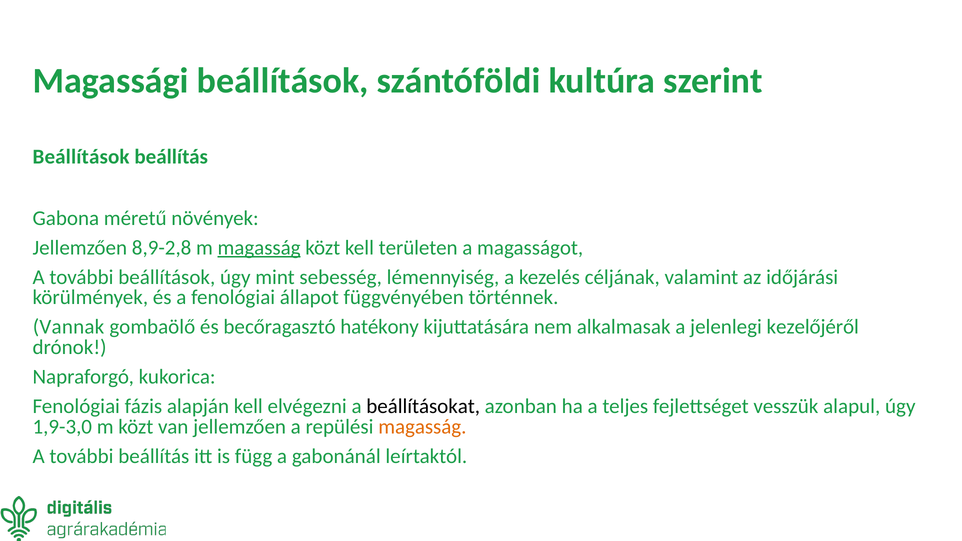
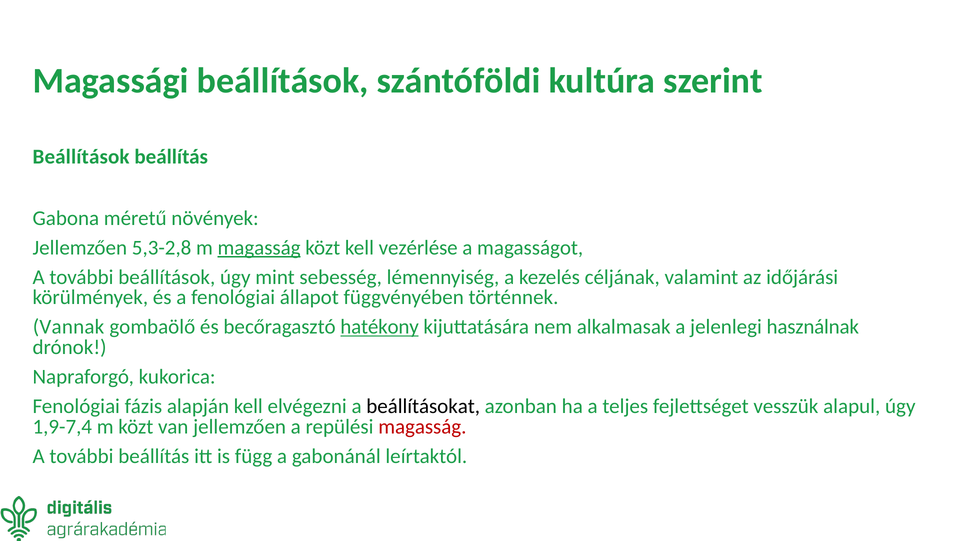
8,9-2,8: 8,9-2,8 -> 5,3-2,8 (162, 248)
területen: területen -> vezérlése (418, 248)
hatékony underline: none -> present (380, 327)
kezelőjéről: kezelőjéről -> használnak (813, 327)
1,9-3,0: 1,9-3,0 -> 1,9-7,4 (62, 427)
magasság colour: orange -> red (422, 427)
